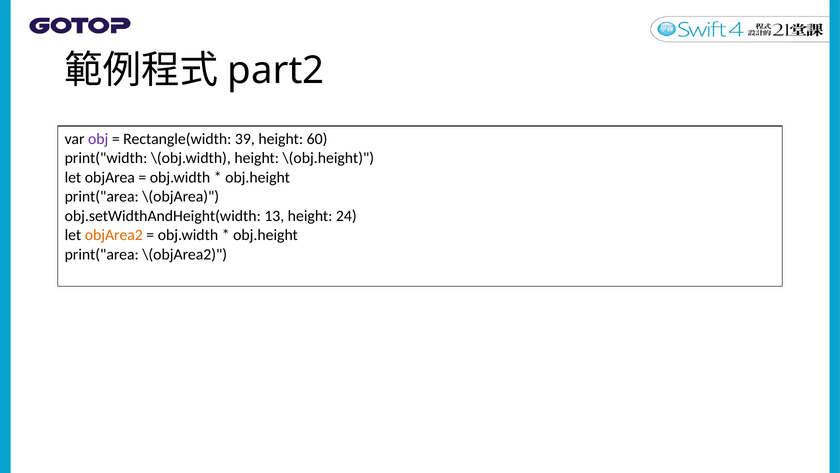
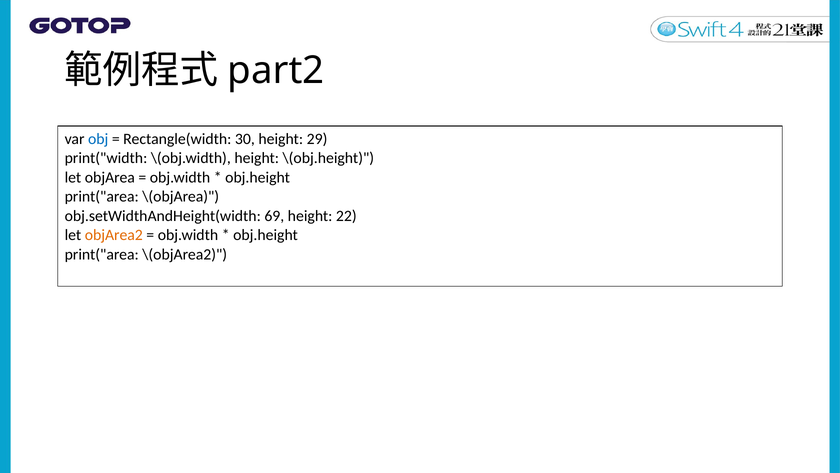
obj colour: purple -> blue (98, 139)
39: 39 -> 30 (245, 139)
60: 60 -> 29 (317, 139)
13: 13 -> 69 (274, 216)
24: 24 -> 22 (346, 216)
